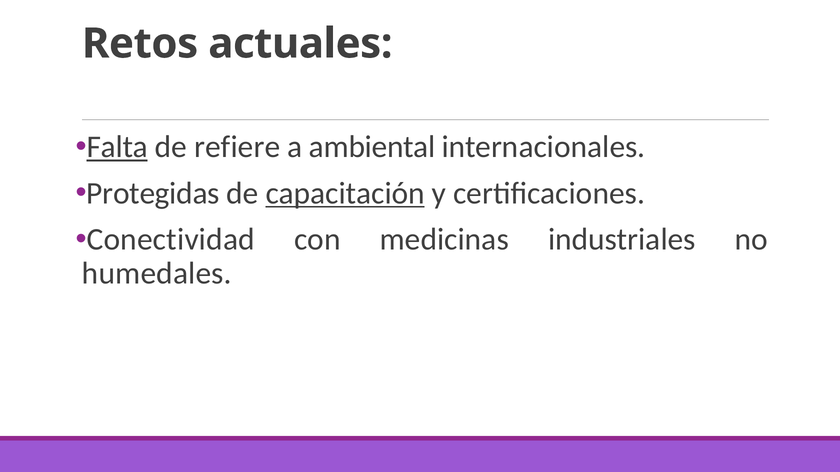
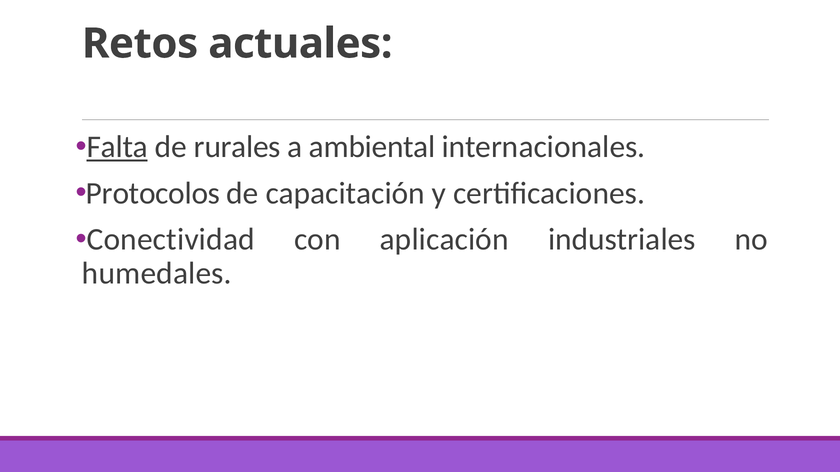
refiere: refiere -> rurales (237, 147)
Protegidas: Protegidas -> Protocolos (153, 193)
capacitación underline: present -> none (345, 193)
medicinas: medicinas -> aplicación (444, 240)
